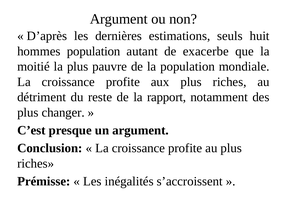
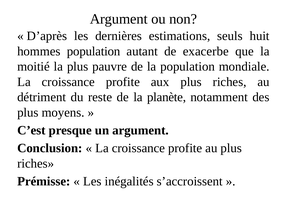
rapport: rapport -> planète (167, 97)
changer: changer -> moyens (63, 113)
